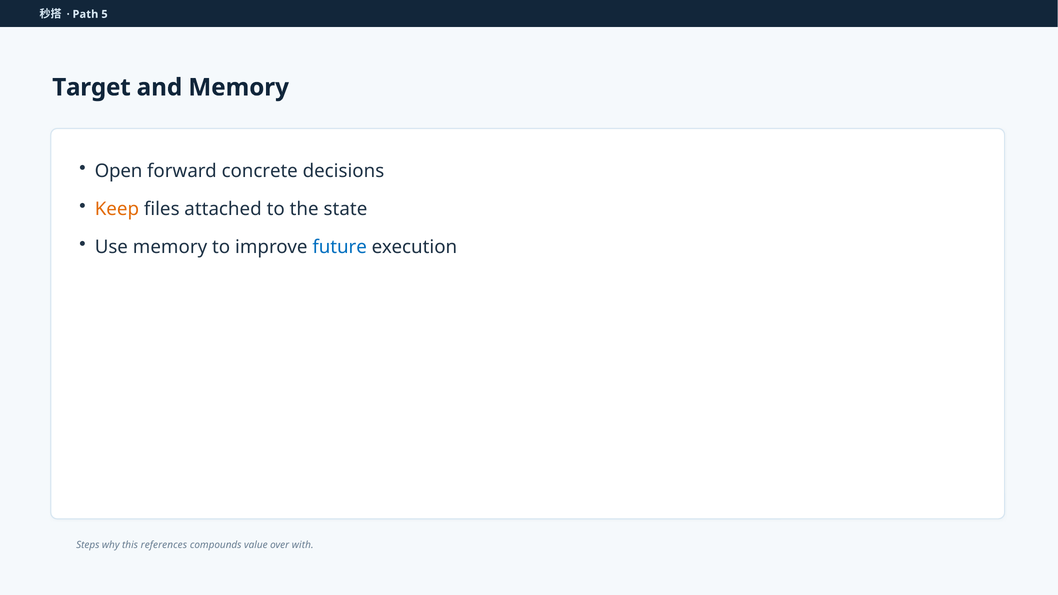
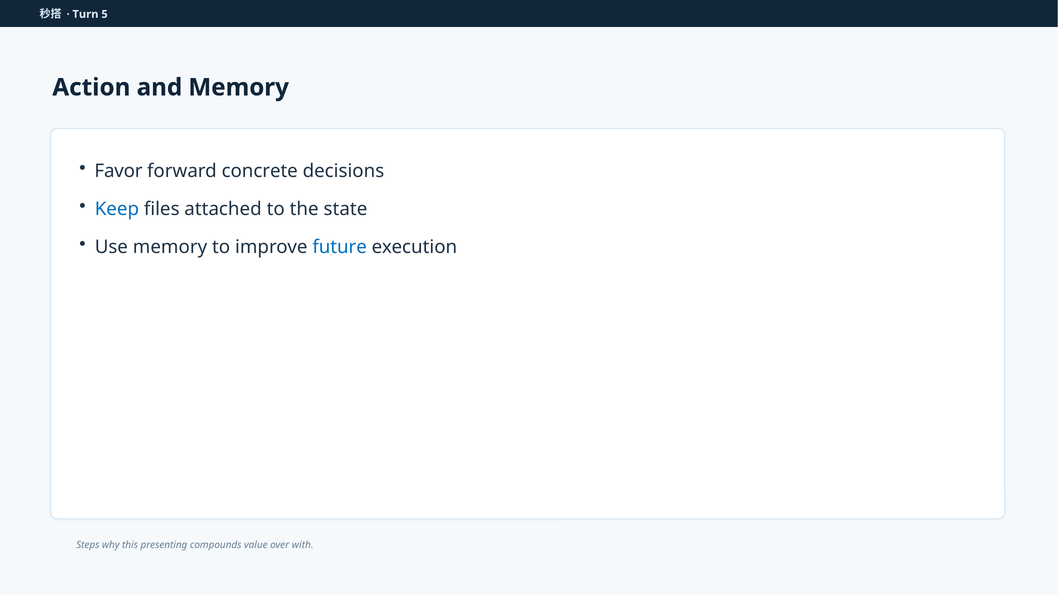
Path: Path -> Turn (85, 14)
Target: Target -> Action (91, 87)
Open: Open -> Favor (119, 171)
Keep colour: orange -> blue (117, 209)
references: references -> presenting (164, 545)
